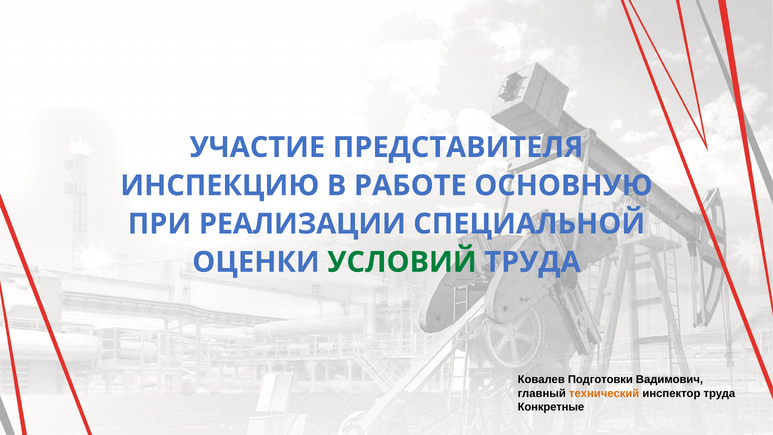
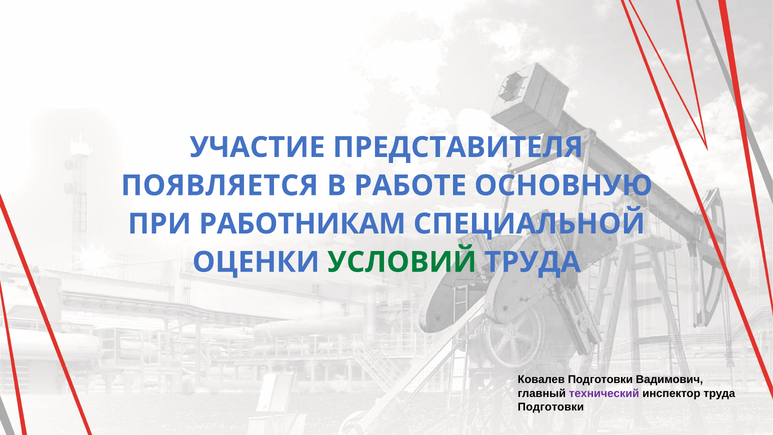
ИНСПЕКЦИЮ: ИНСПЕКЦИЮ -> ПОЯВЛЯЕТСЯ (220, 186)
РЕАЛИЗАЦИИ: РЕАЛИЗАЦИИ -> РАБОТНИКАМ (302, 224)
технический colour: orange -> purple (604, 393)
Конкретные: Конкретные -> Подготовки (551, 407)
